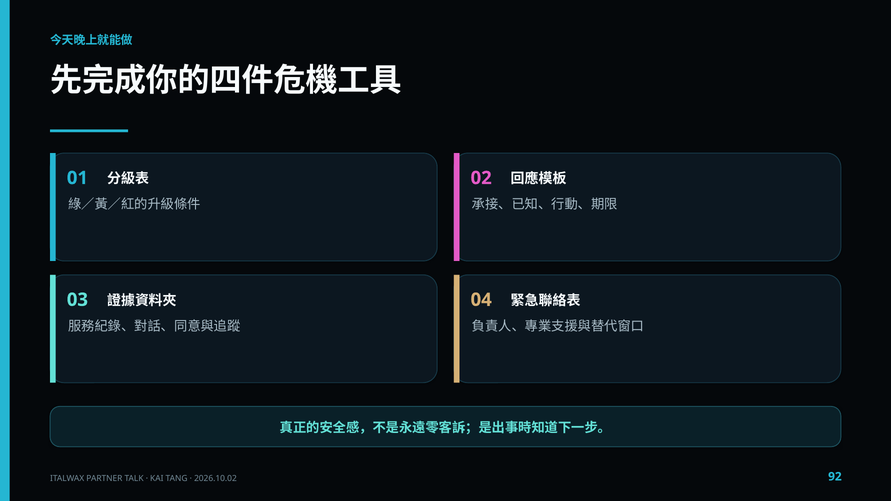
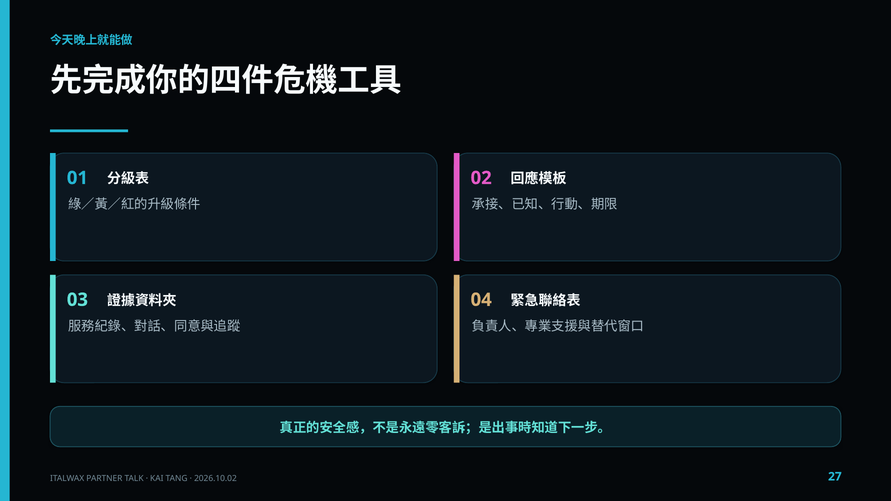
92: 92 -> 27 (835, 477)
